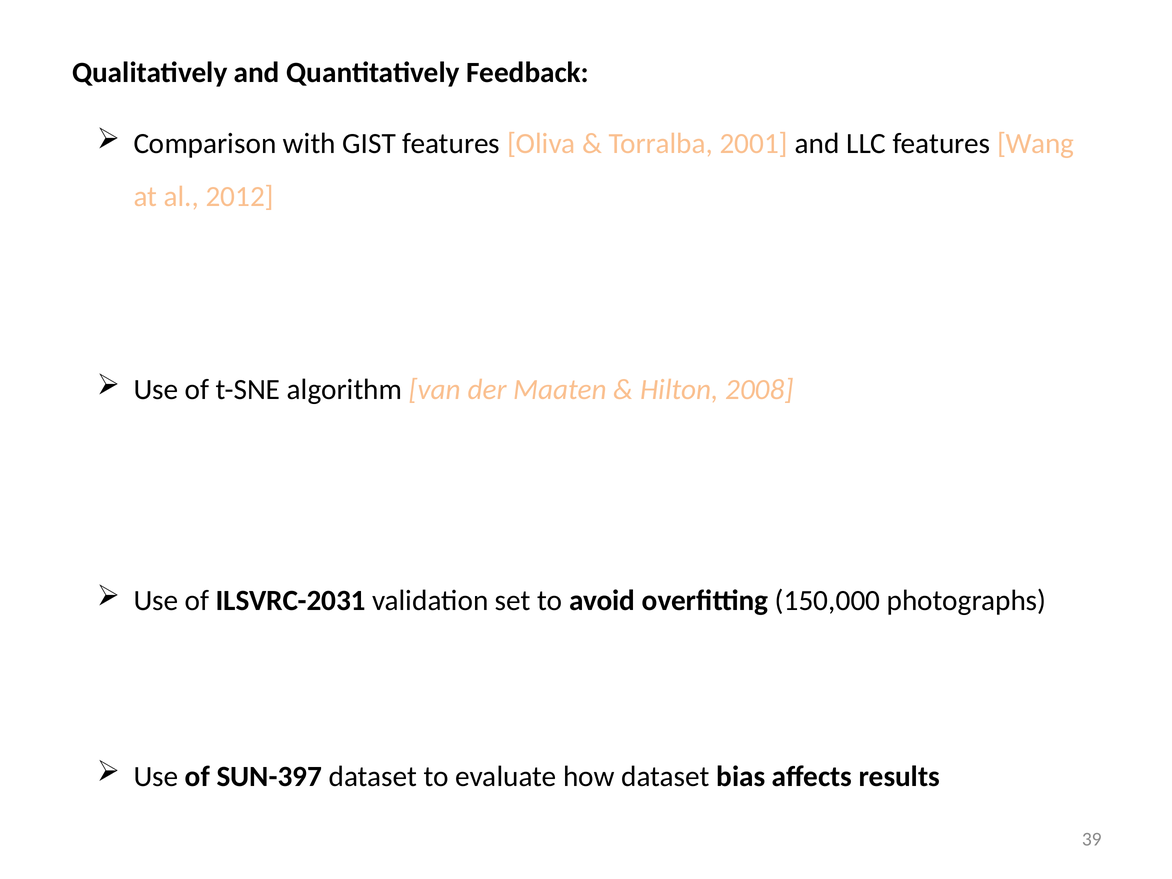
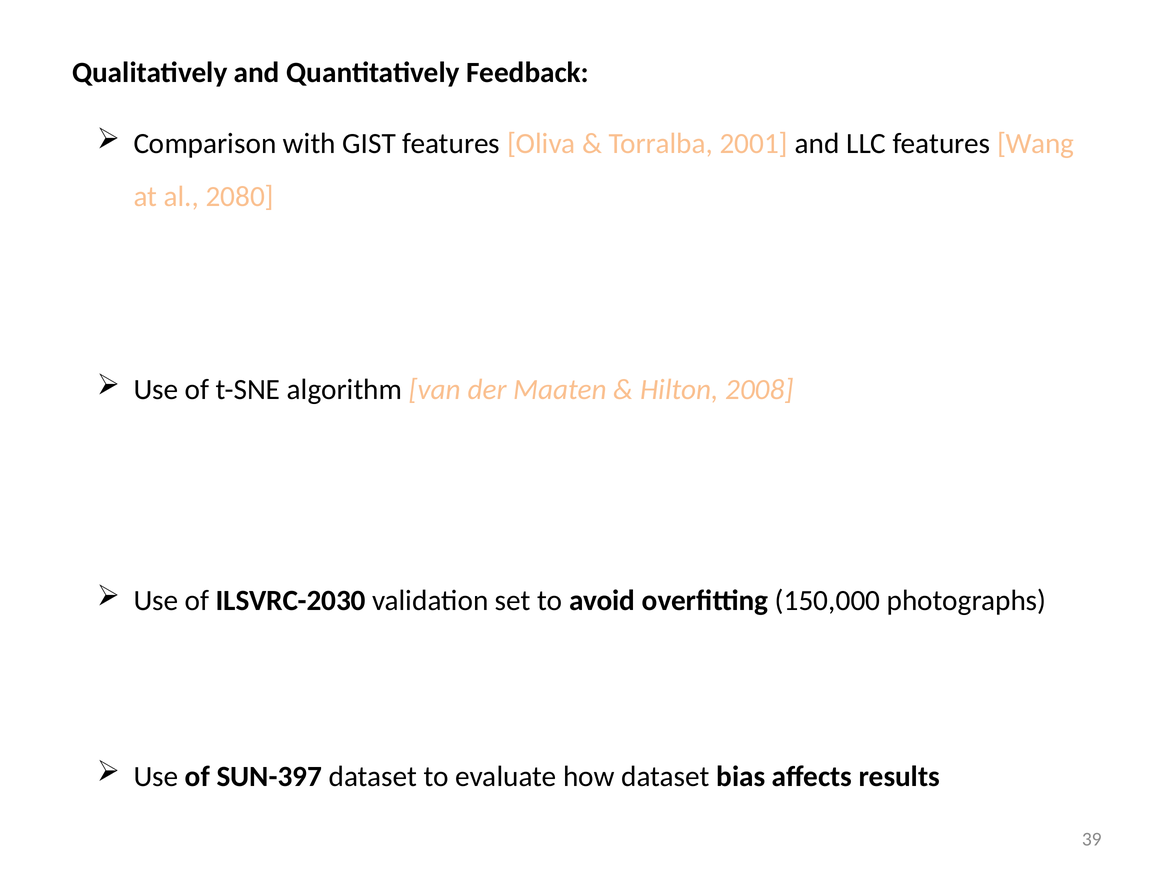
2012: 2012 -> 2080 (240, 196)
ILSVRC-2031: ILSVRC-2031 -> ILSVRC-2030 (291, 601)
